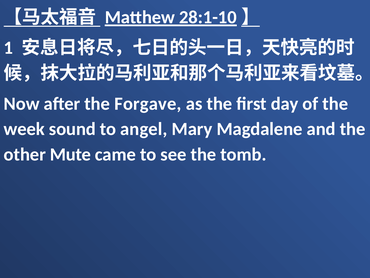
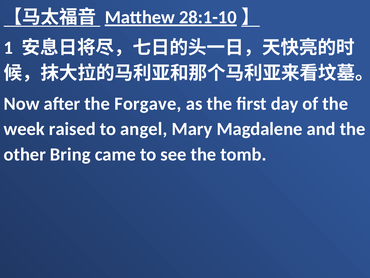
sound: sound -> raised (72, 129)
Mute: Mute -> Bring (70, 154)
